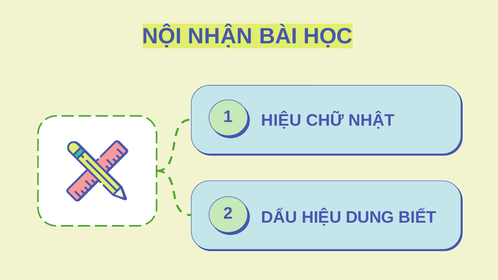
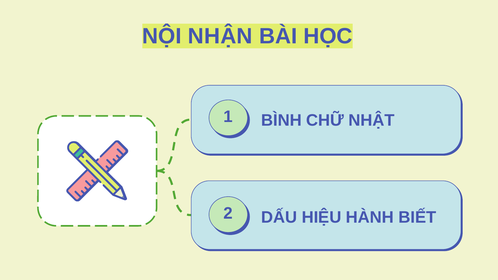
HIỆU: HIỆU -> BÌNH (281, 121)
DUNG: DUNG -> HÀNH (370, 217)
